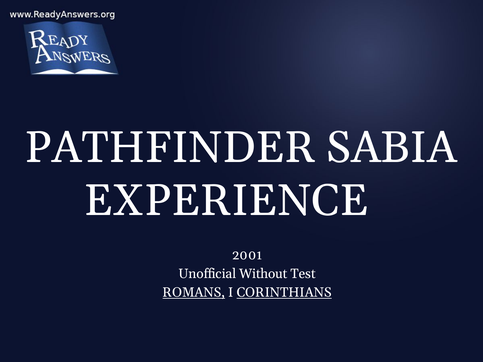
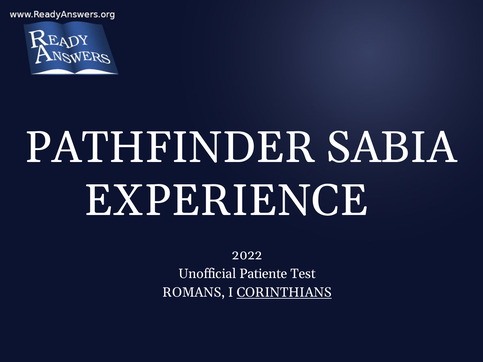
2001: 2001 -> 2022 (247, 255)
Without: Without -> Patiente (263, 274)
ROMANS underline: present -> none (194, 293)
